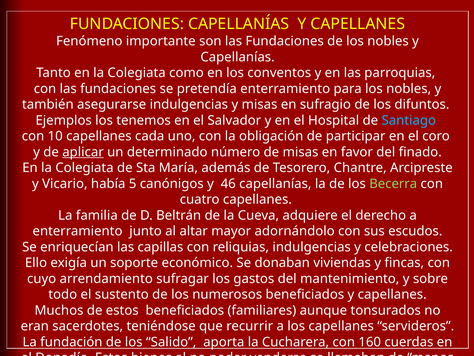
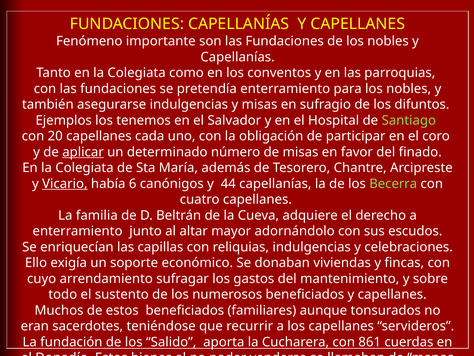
Santiago colour: light blue -> light green (409, 120)
10: 10 -> 20 (55, 136)
Vicario underline: none -> present (65, 183)
5: 5 -> 6 (133, 183)
46: 46 -> 44 (228, 183)
160: 160 -> 861 (370, 342)
